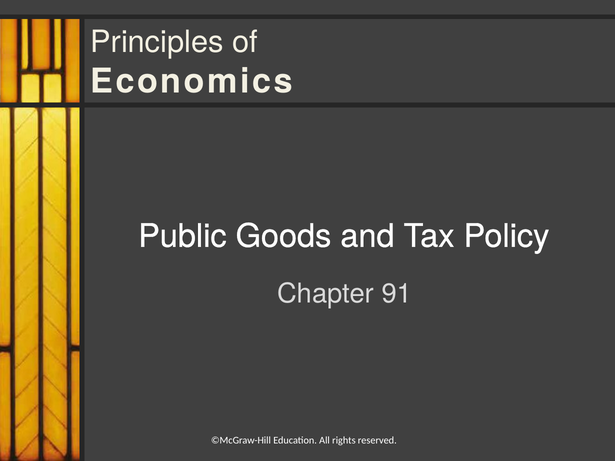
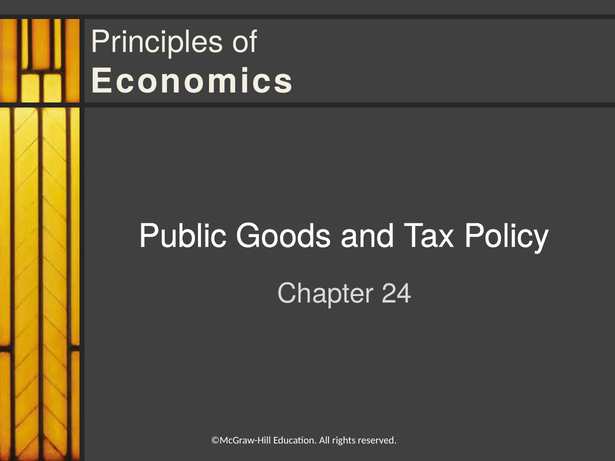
91: 91 -> 24 (397, 294)
